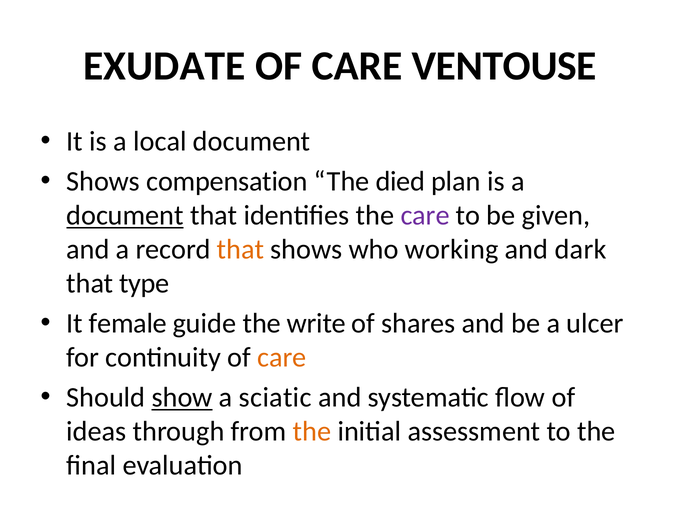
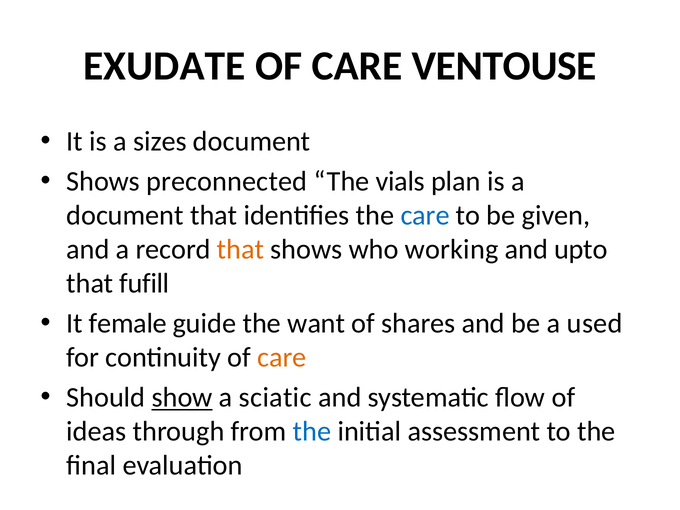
local: local -> sizes (160, 141)
compensation: compensation -> preconnected (227, 181)
died: died -> vials (400, 181)
document underline: present -> none (125, 215)
care colour: purple -> blue (425, 215)
dark: dark -> upto (581, 249)
type: type -> fufill (144, 283)
write: write -> want (316, 323)
ulcer: ulcer -> used (595, 323)
the colour: orange -> blue (312, 432)
